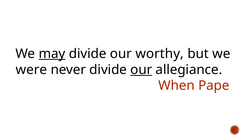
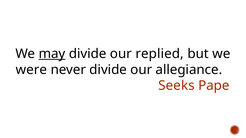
worthy: worthy -> replied (160, 54)
our underline: present -> none (141, 70)
When: When -> Seeks (176, 86)
